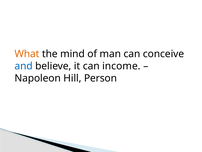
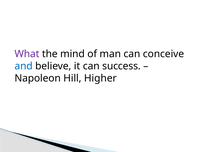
What colour: orange -> purple (27, 54)
income: income -> success (121, 66)
Person: Person -> Higher (100, 78)
